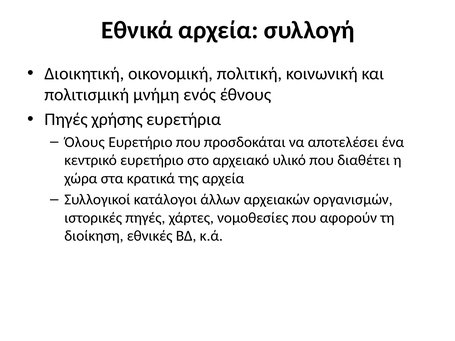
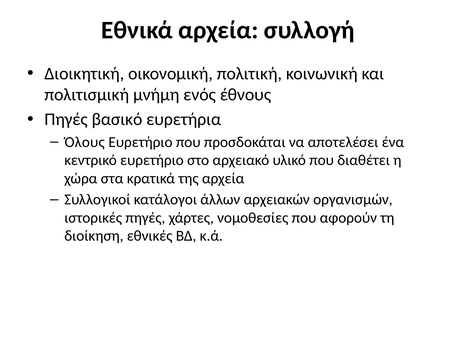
χρήσης: χρήσης -> βασικό (117, 120)
